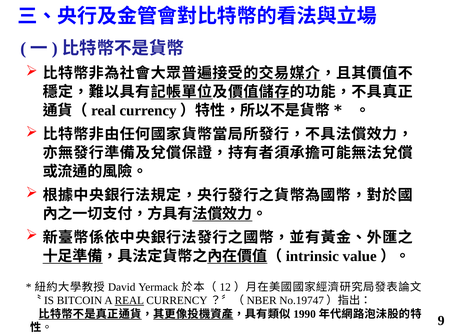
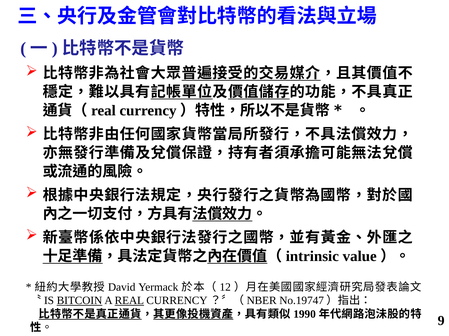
BITCOIN underline: none -> present (79, 301)
